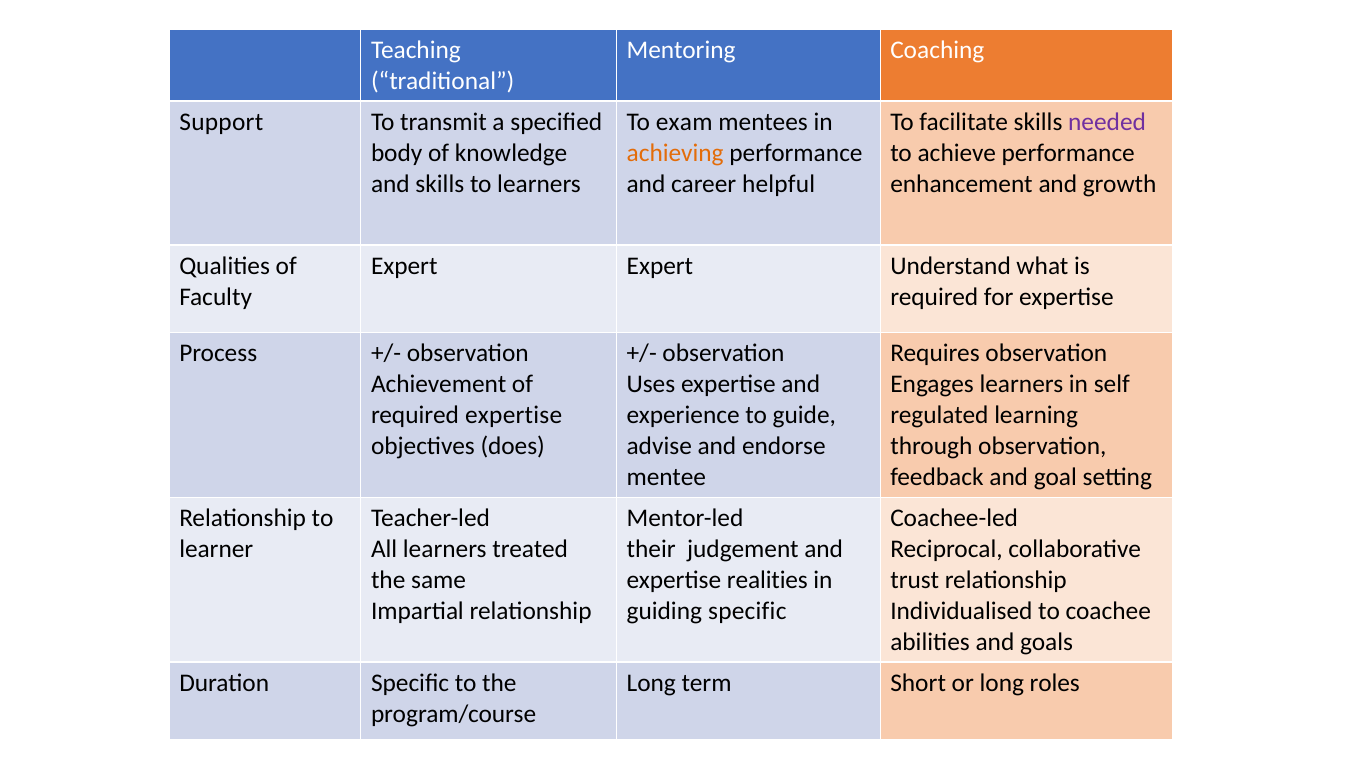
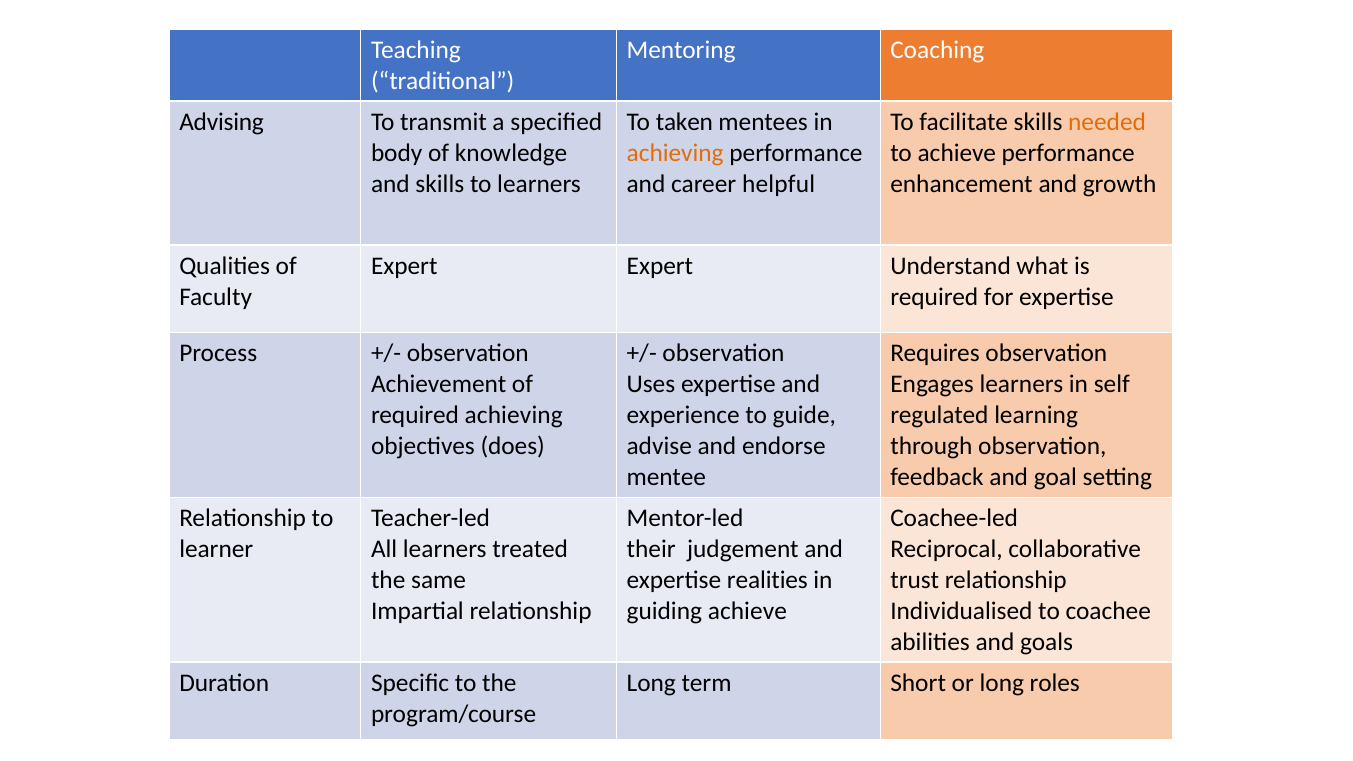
Support: Support -> Advising (222, 122)
exam: exam -> taken (684, 122)
needed colour: purple -> orange (1107, 122)
required expertise: expertise -> achieving (514, 415)
guiding specific: specific -> achieve (747, 611)
